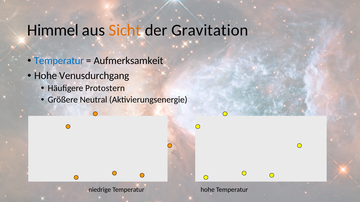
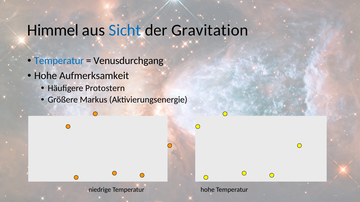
Sicht colour: orange -> blue (125, 30)
Aufmerksamkeit: Aufmerksamkeit -> Venusdurchgang (128, 61)
Venusdurchgang: Venusdurchgang -> Aufmerksamkeit (94, 76)
Neutral: Neutral -> Markus (94, 100)
